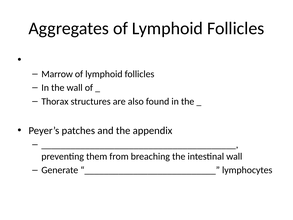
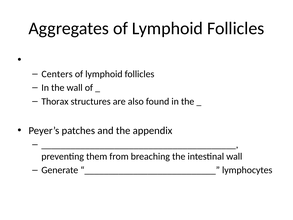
Marrow: Marrow -> Centers (57, 74)
